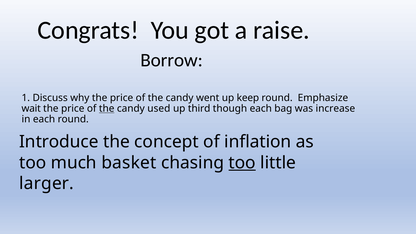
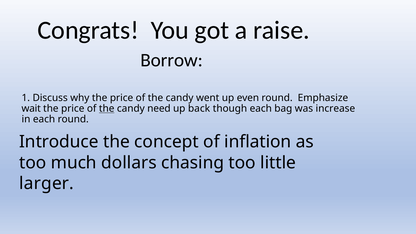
keep: keep -> even (248, 98)
used: used -> need (159, 109)
third: third -> back (199, 109)
basket: basket -> dollars (129, 163)
too underline: present -> none (242, 163)
